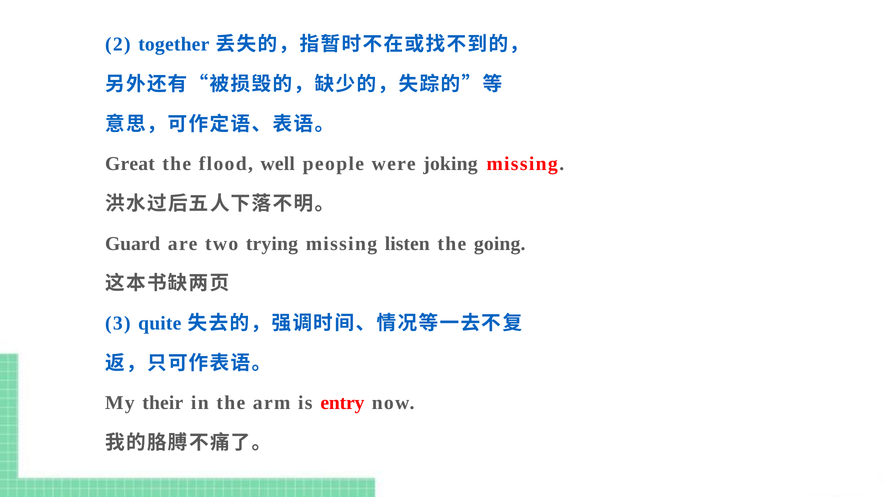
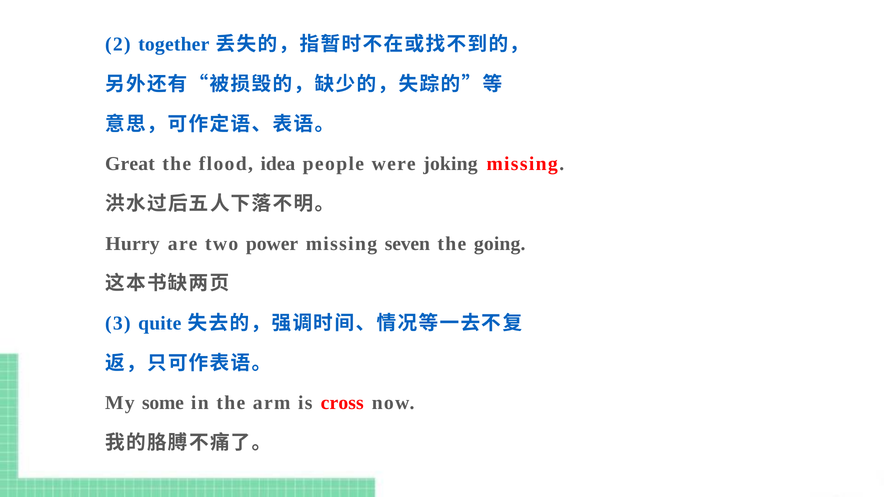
well: well -> idea (278, 164)
Guard: Guard -> Hurry (133, 244)
trying: trying -> power (272, 244)
listen: listen -> seven (407, 244)
their: their -> some (163, 403)
entry: entry -> cross (342, 403)
